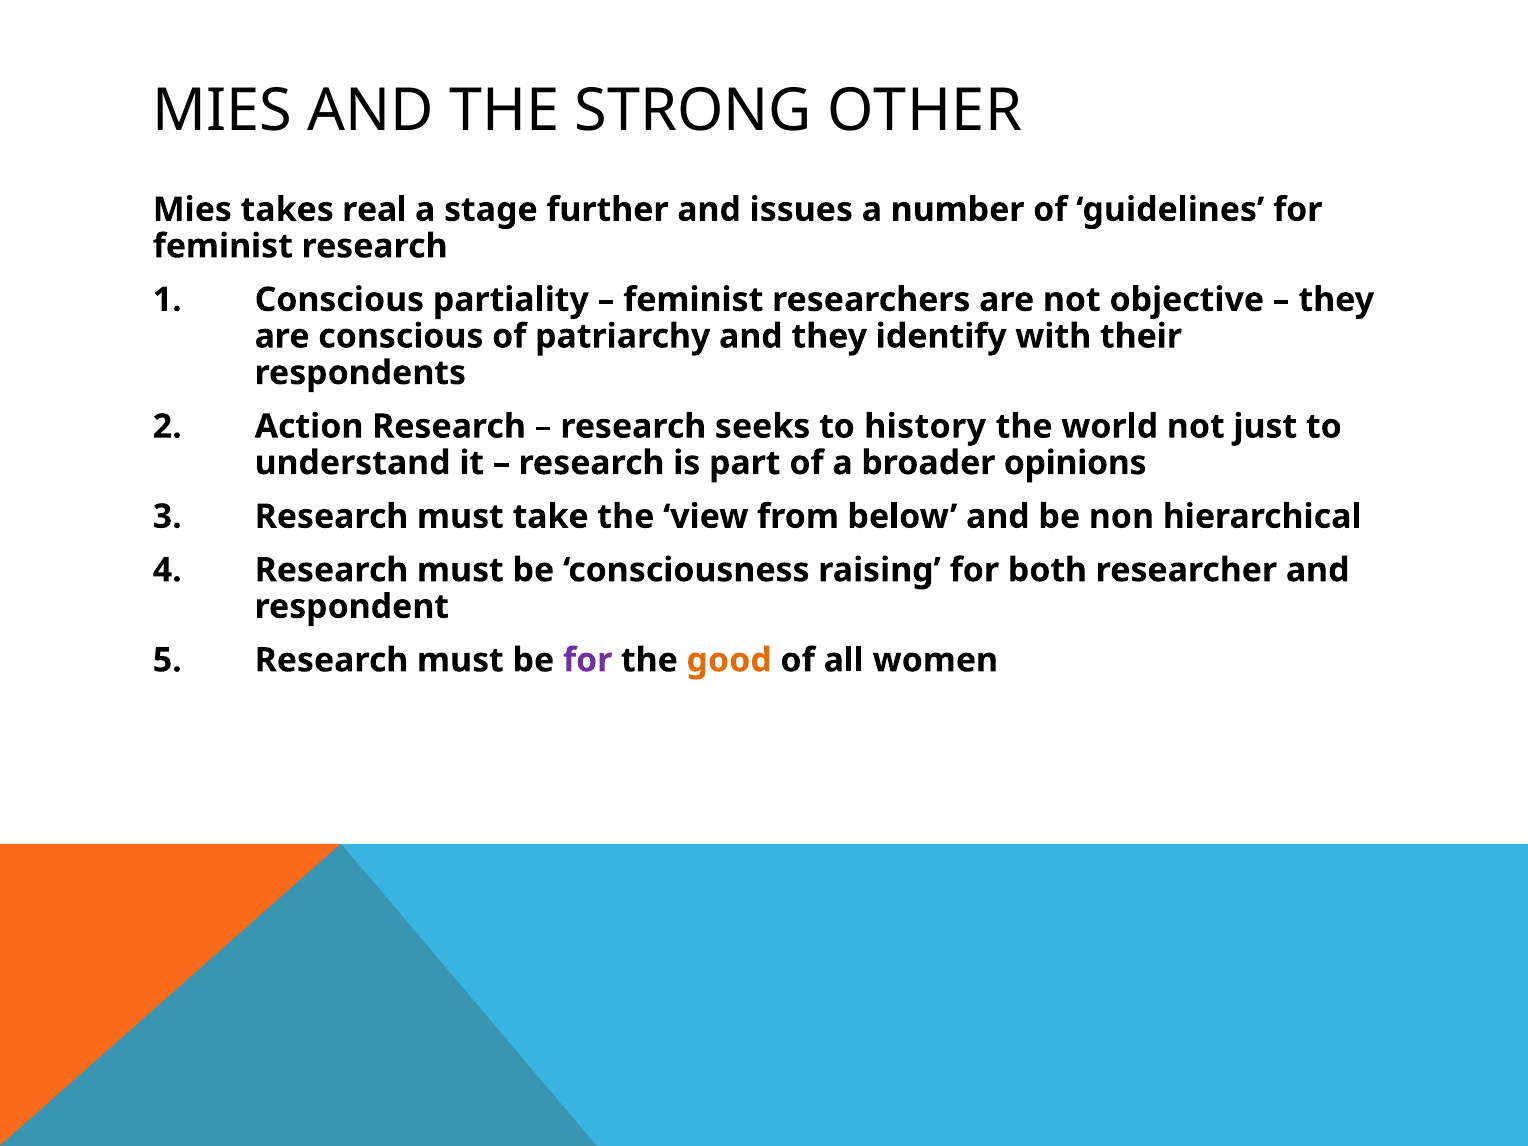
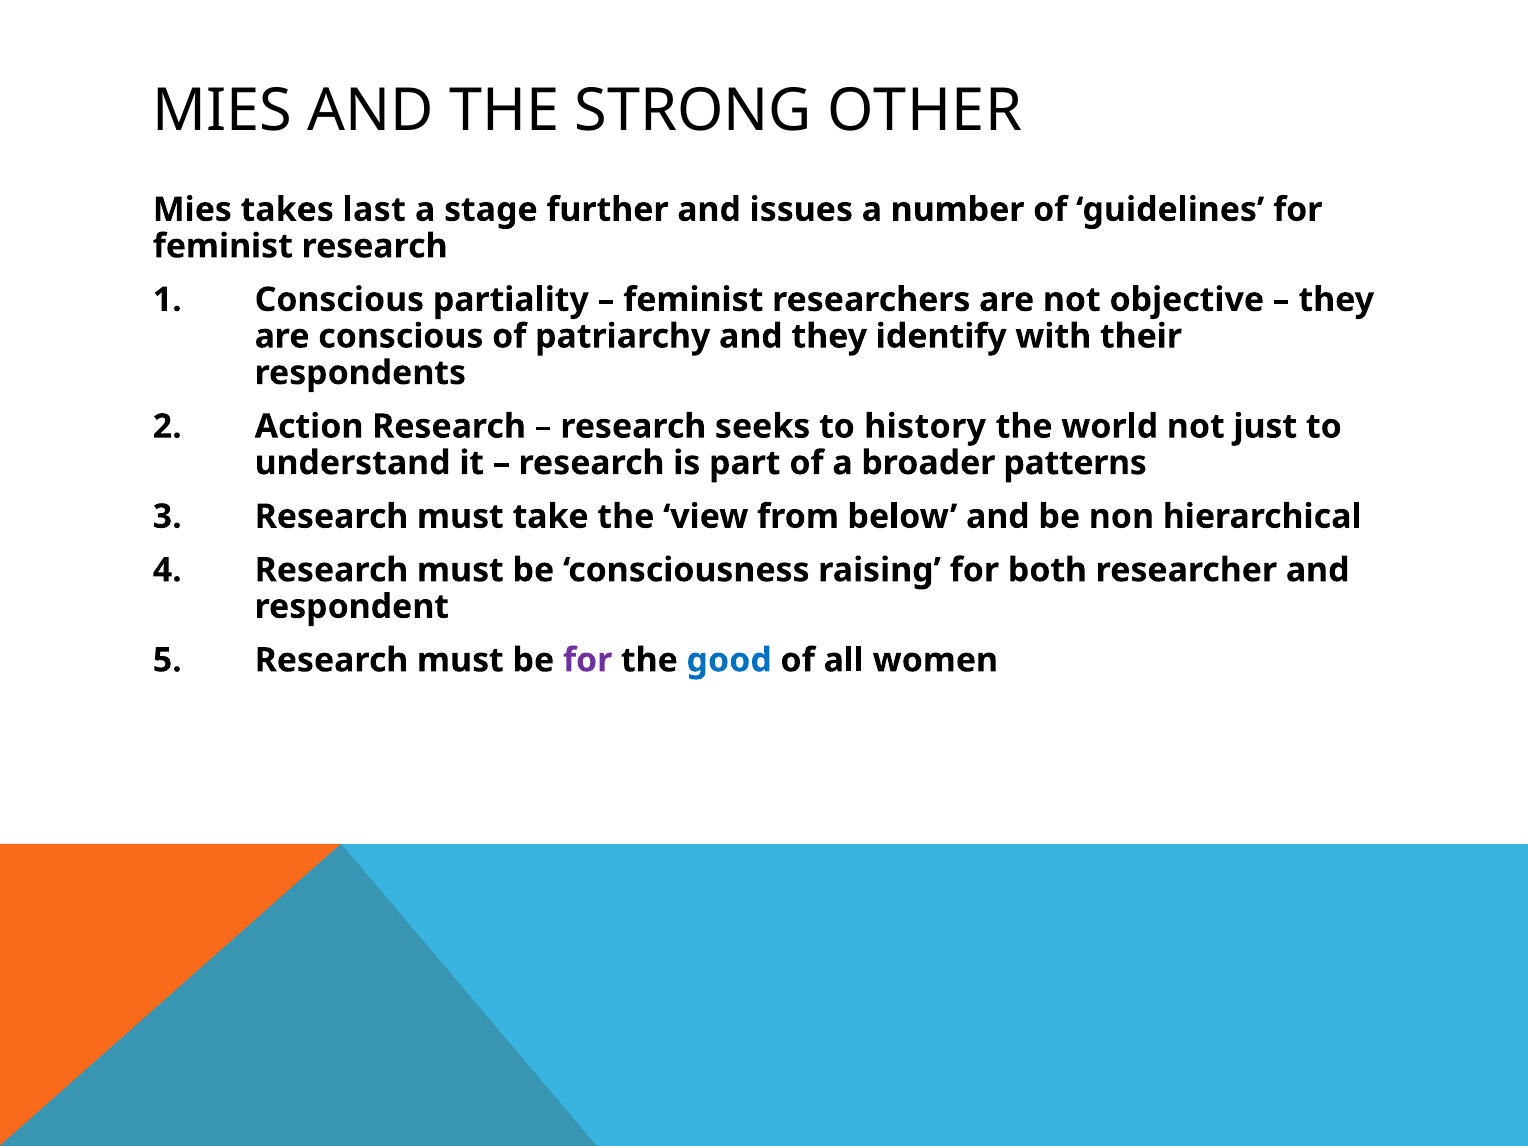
real: real -> last (374, 210)
opinions: opinions -> patterns (1075, 463)
good colour: orange -> blue (729, 660)
